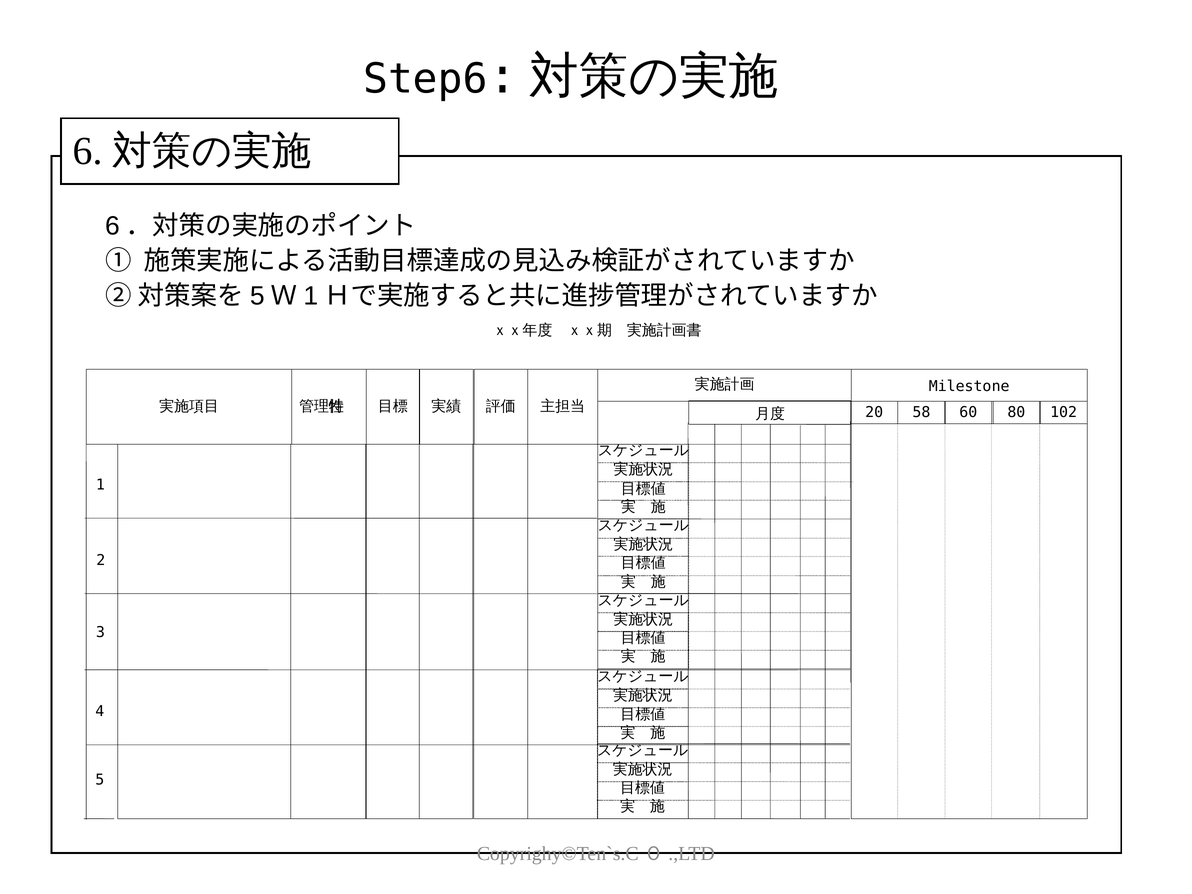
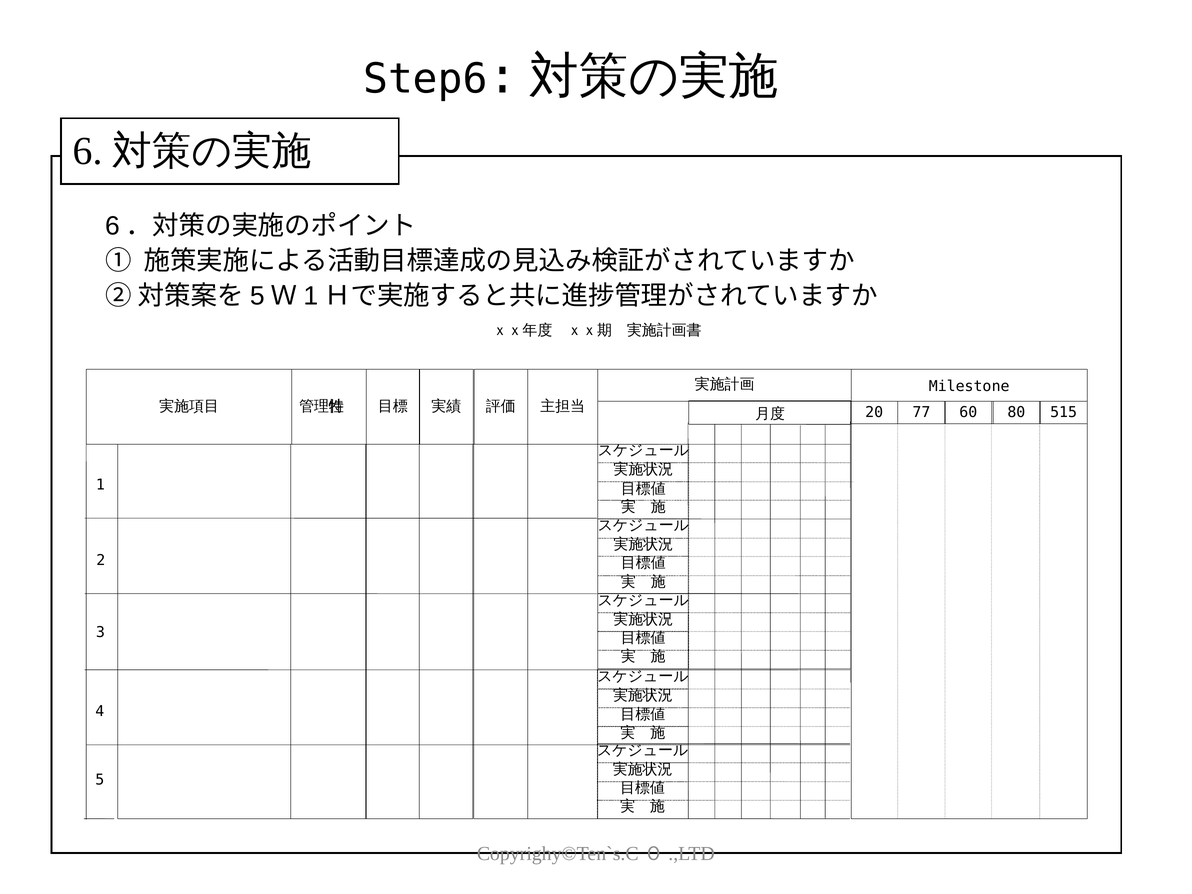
58: 58 -> 77 (921, 412)
102: 102 -> 515 (1064, 412)
